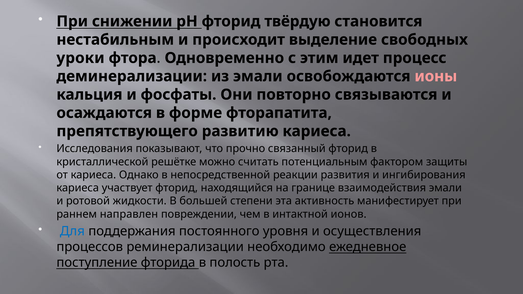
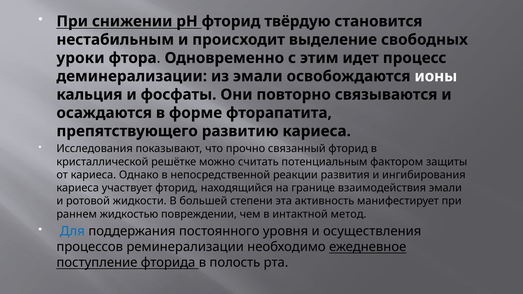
ионы colour: pink -> white (436, 76)
направлен: направлен -> жидкостью (129, 214)
ионов: ионов -> метод (349, 214)
